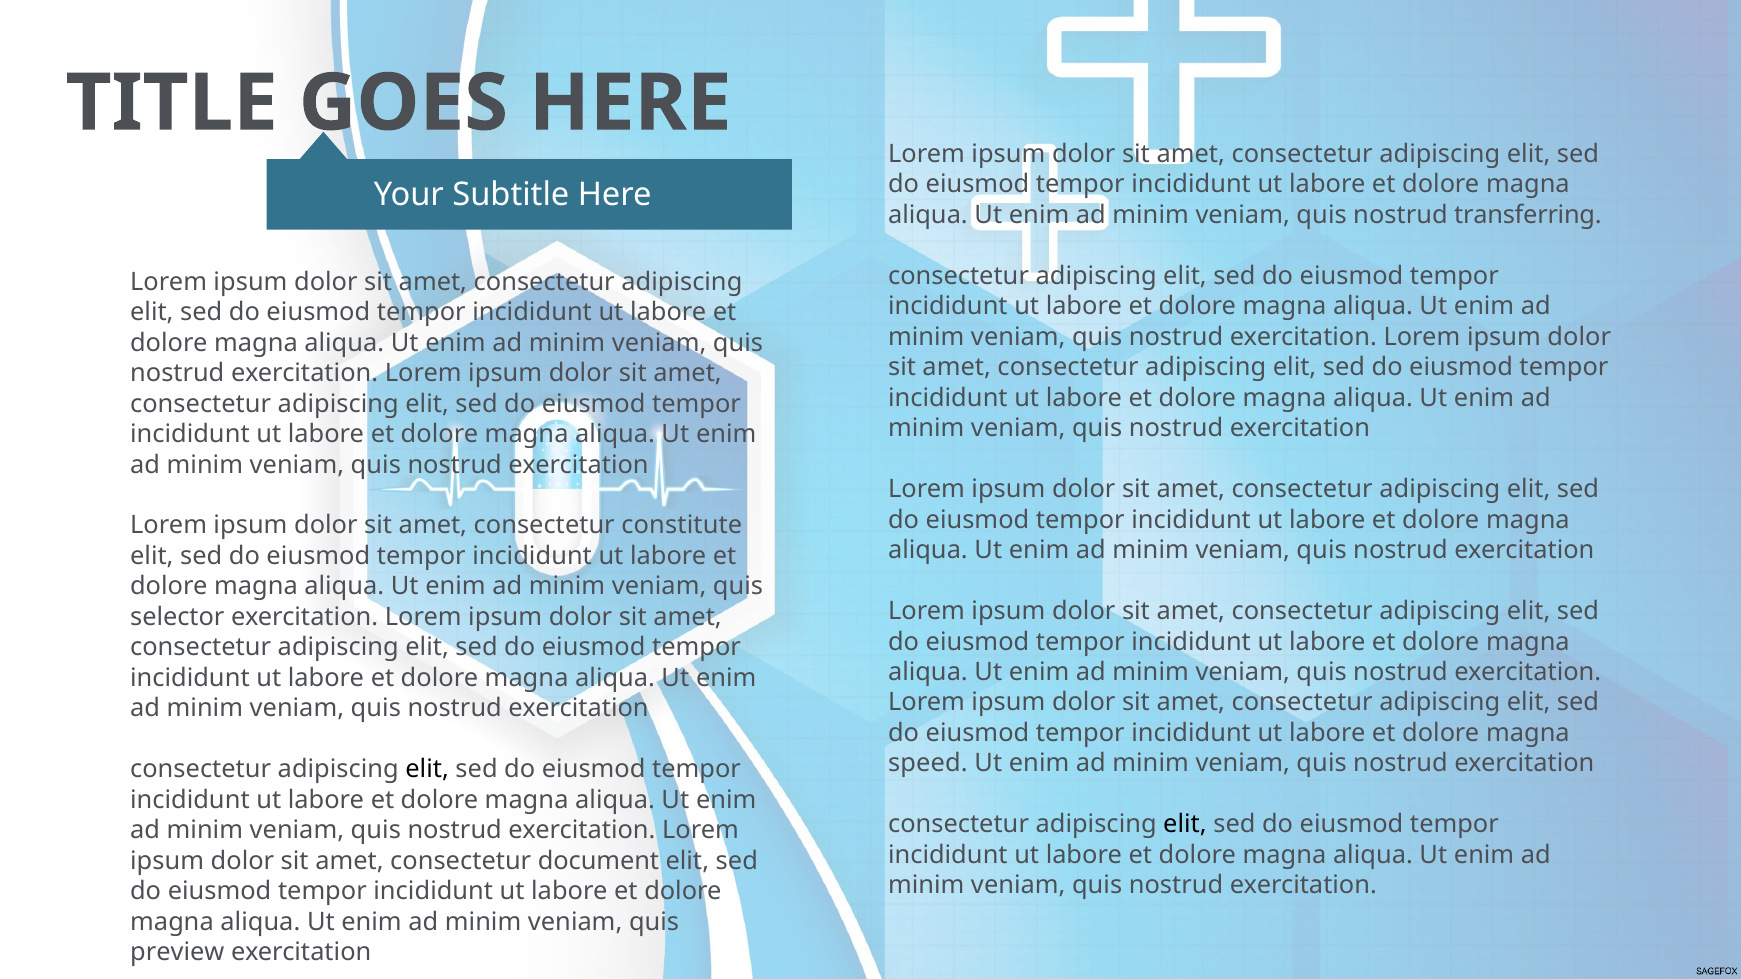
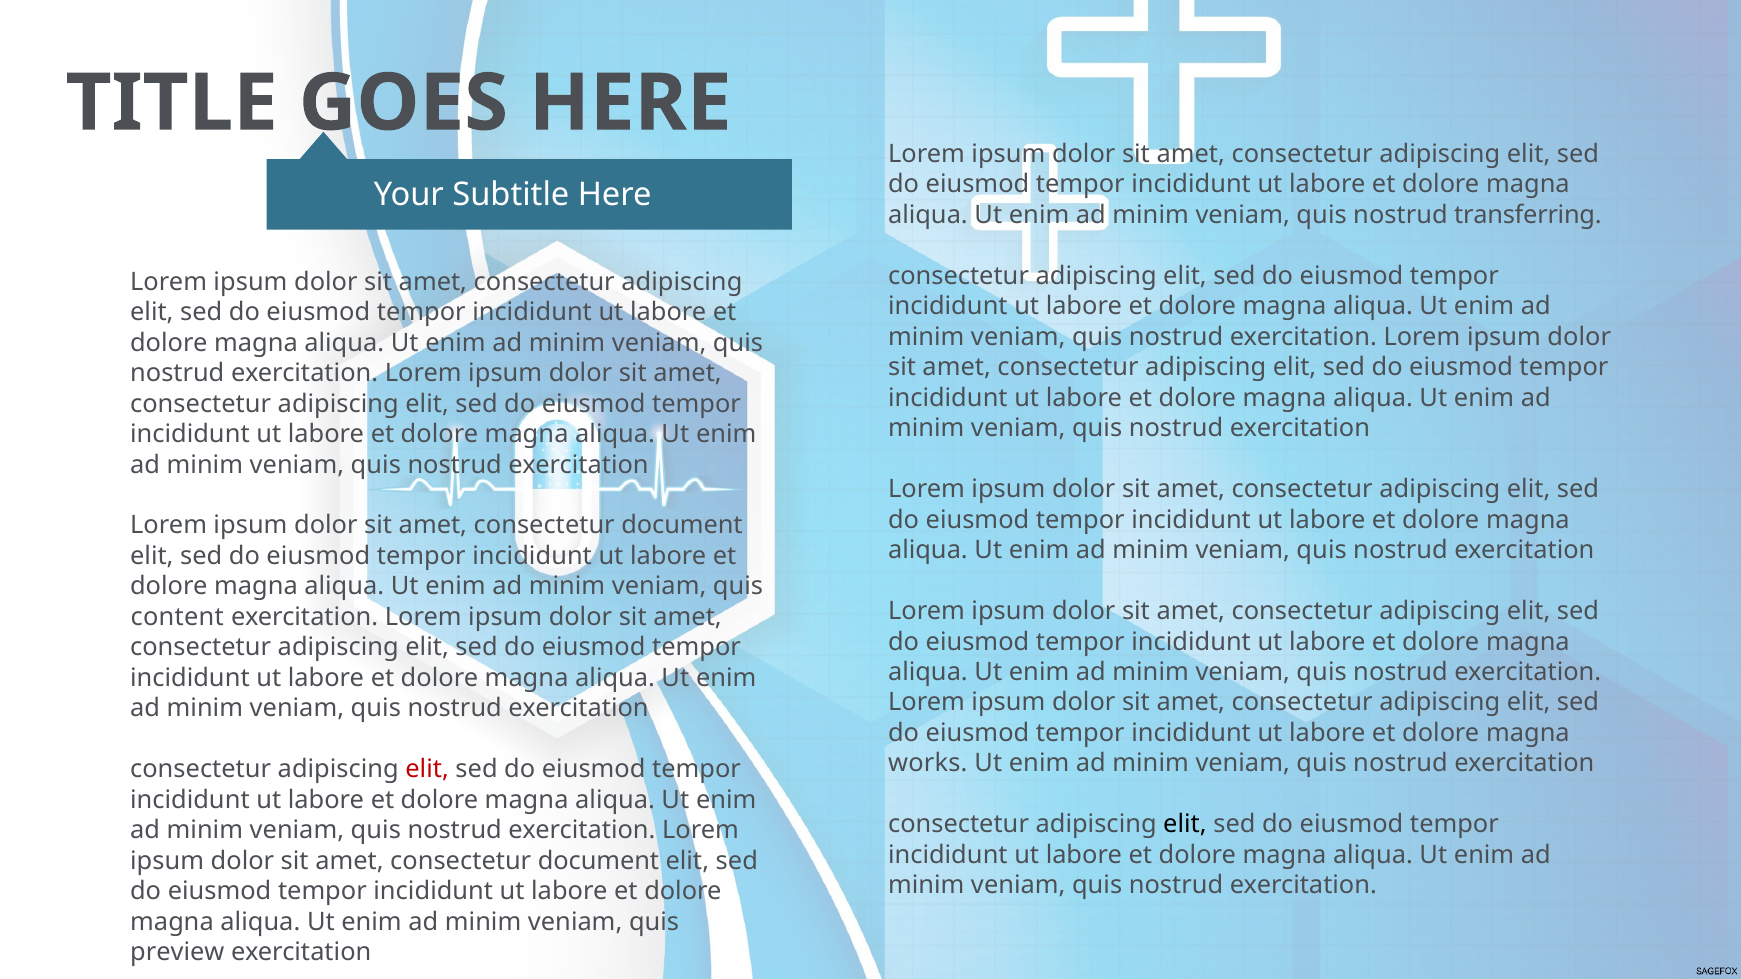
constitute: constitute -> document (682, 526)
selector: selector -> content (177, 617)
speed: speed -> works (928, 764)
elit colour: black -> red (427, 770)
